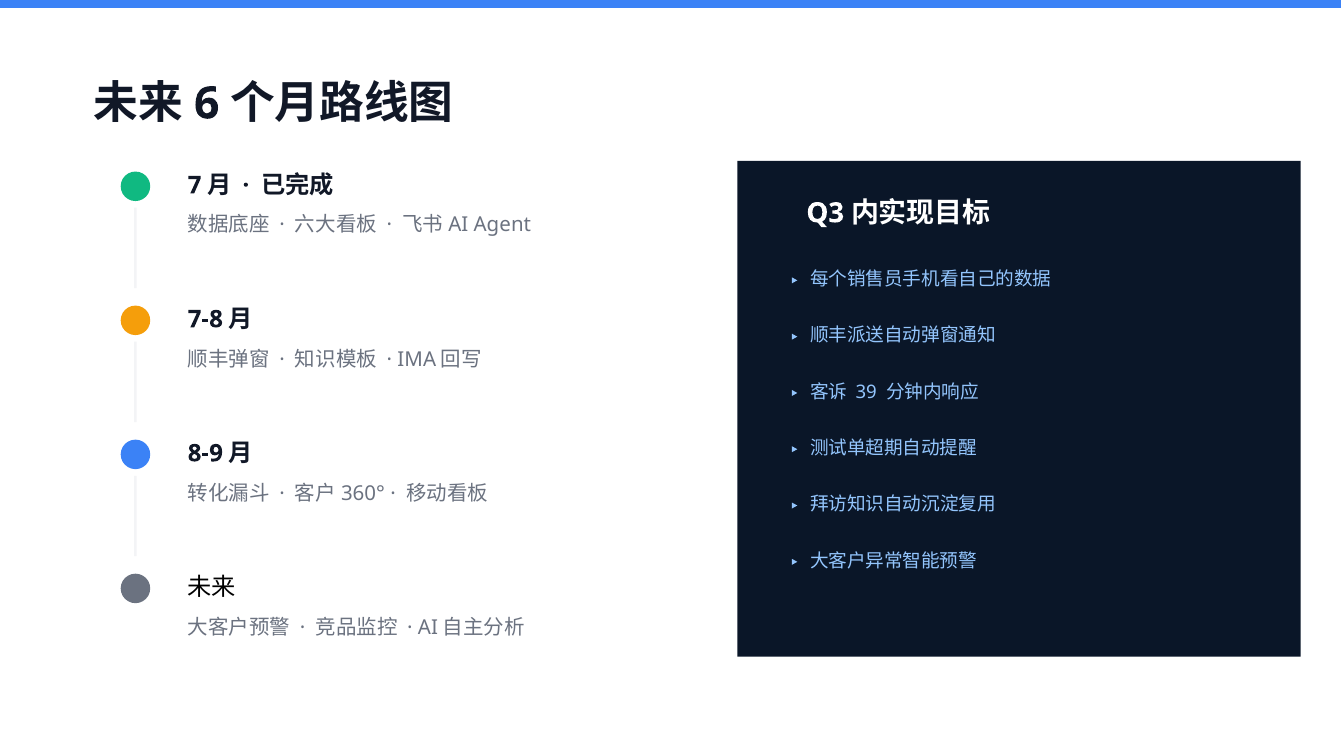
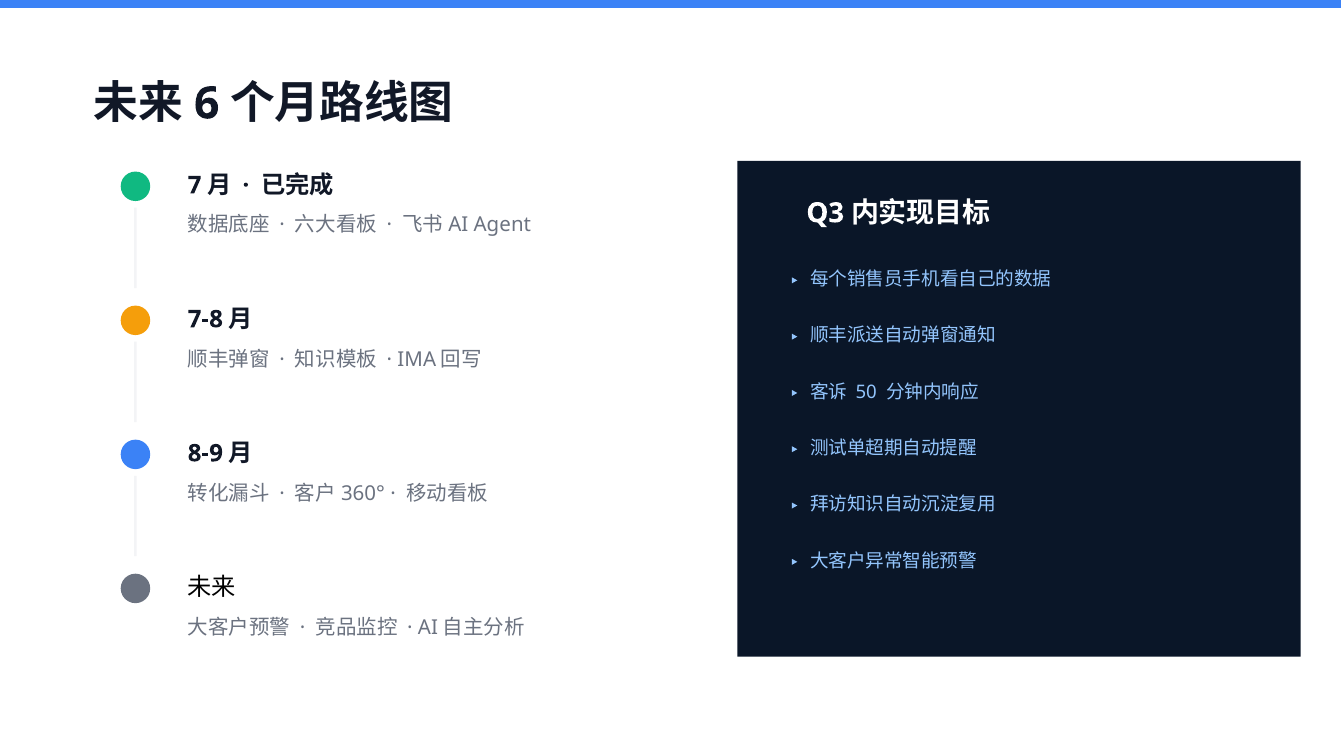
39: 39 -> 50 (866, 392)
